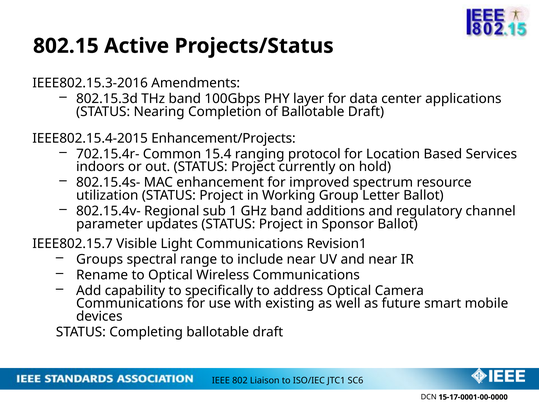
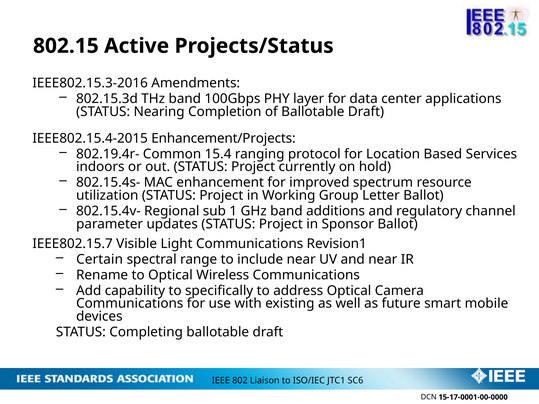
702.15.4r-: 702.15.4r- -> 802.19.4r- (108, 154)
Groups: Groups -> Certain (100, 259)
